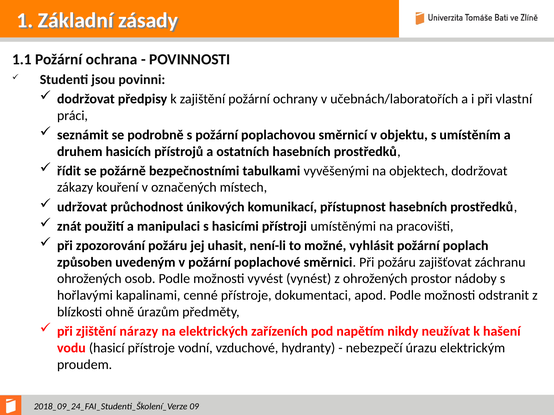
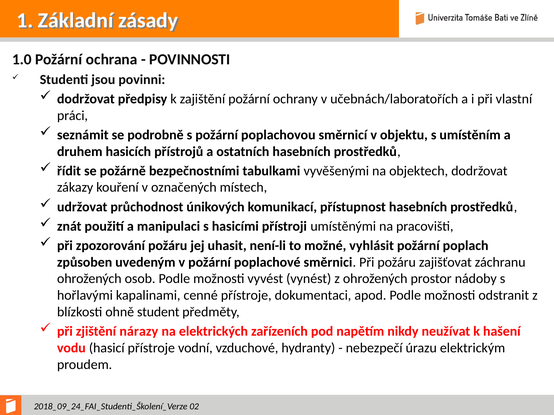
1.1: 1.1 -> 1.0 (22, 59)
úrazům: úrazům -> student (158, 312)
09: 09 -> 02 (194, 407)
